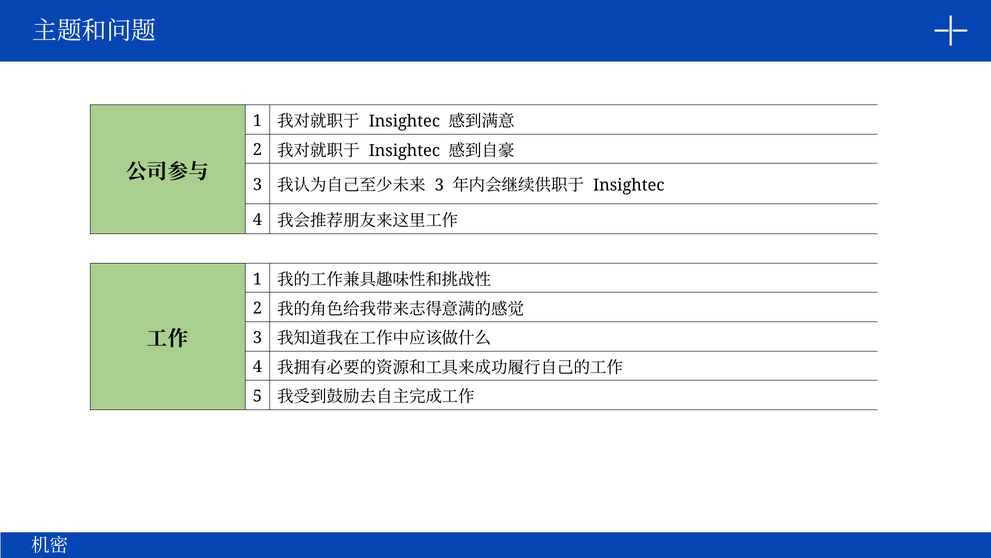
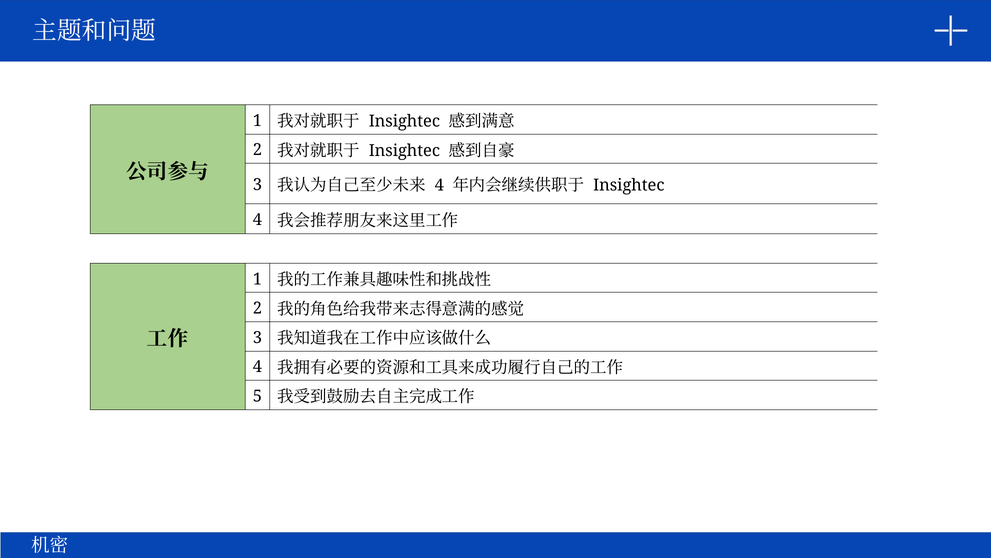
3: 3 -> 4 (439, 185)
